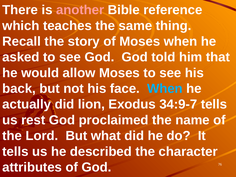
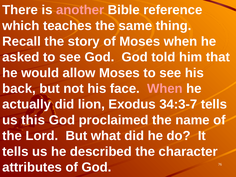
When colour: light blue -> pink (165, 89)
34:9-7: 34:9-7 -> 34:3-7 (178, 104)
rest: rest -> this (33, 120)
